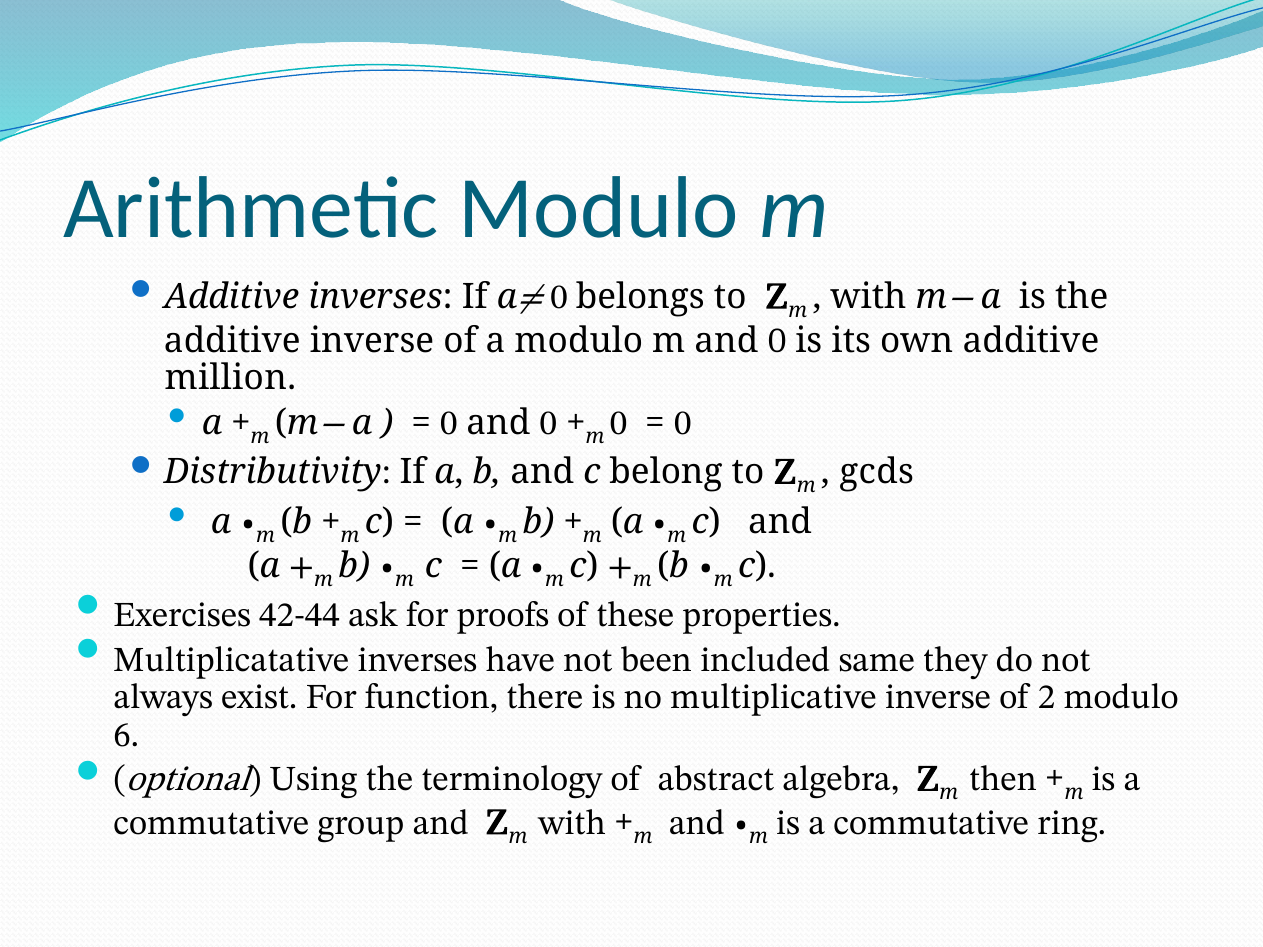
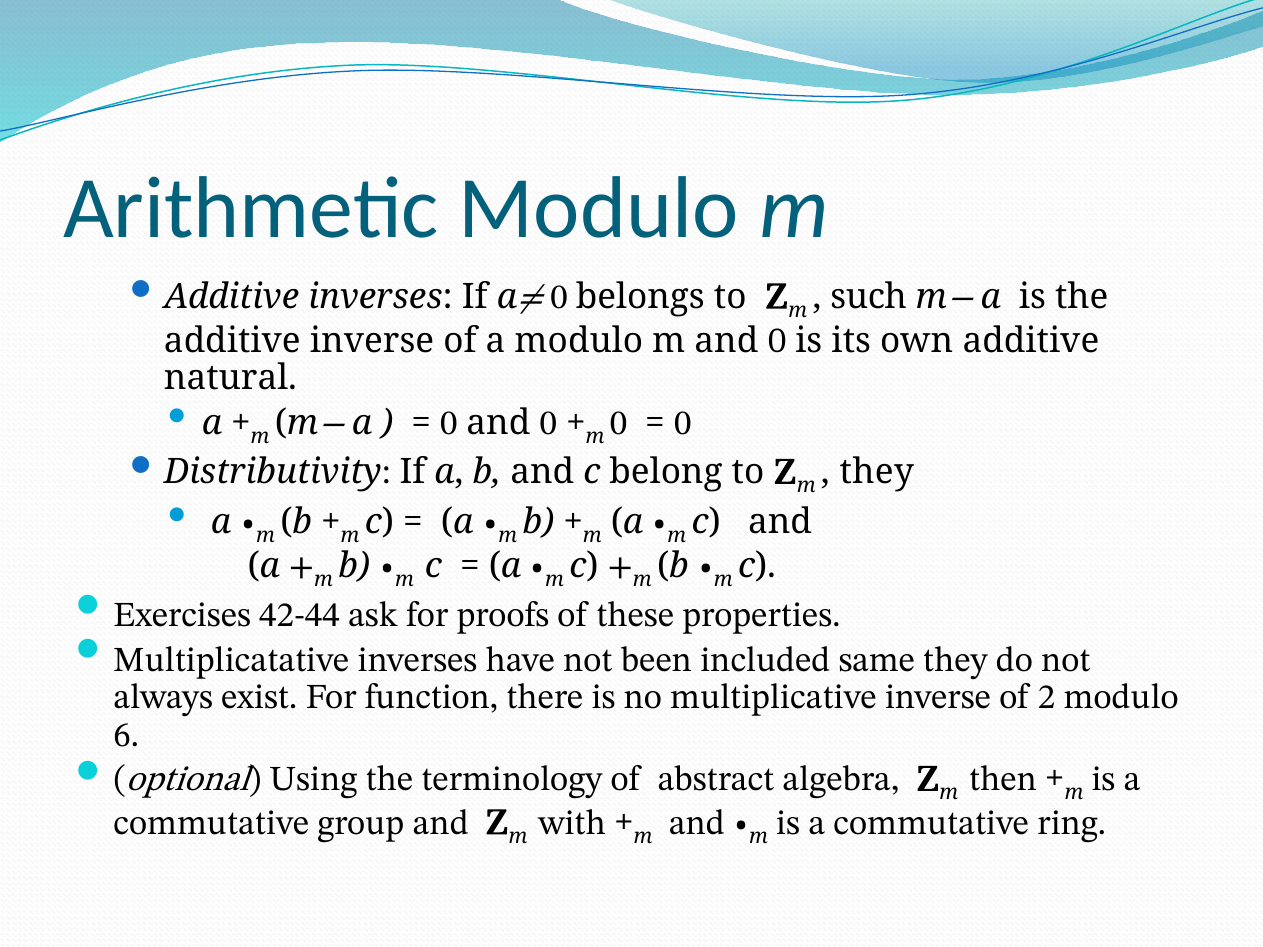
with: with -> such (869, 297)
million: million -> natural (230, 378)
gcds: gcds -> they (877, 472)
